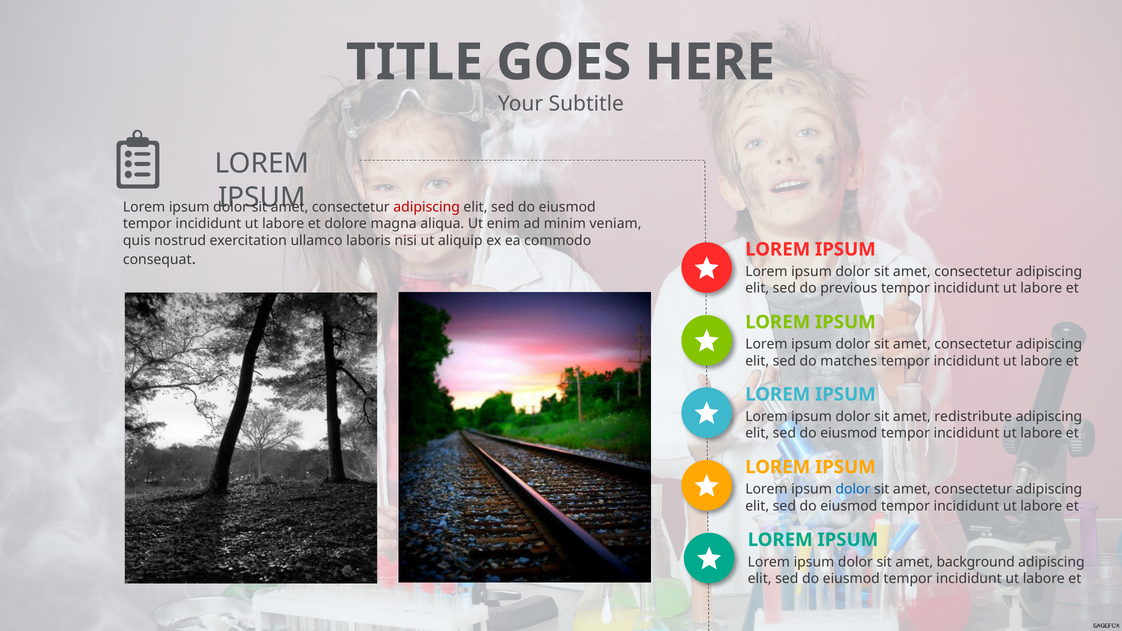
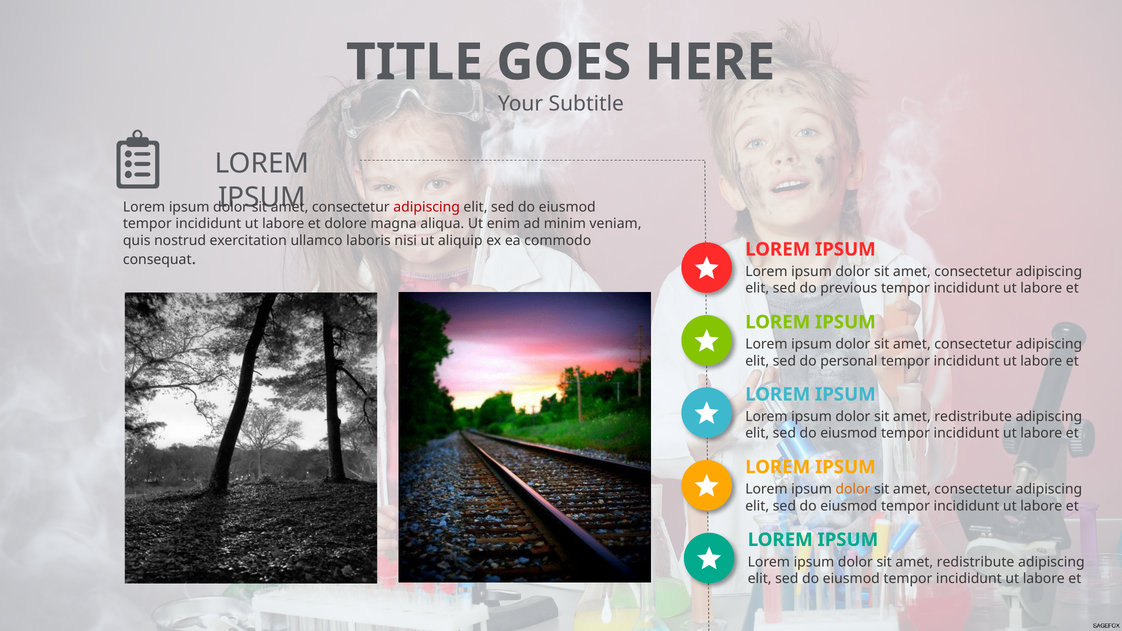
matches: matches -> personal (849, 361)
dolor colour: blue -> orange (853, 489)
background: background -> redistribute (976, 562)
